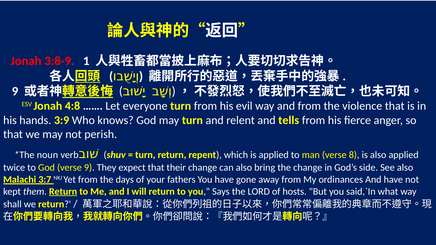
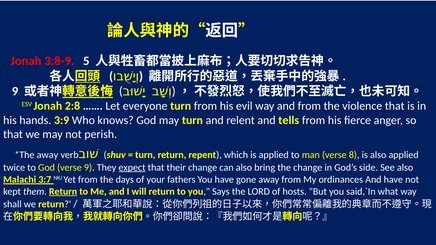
1: 1 -> 5 (86, 61)
4:8: 4:8 -> 2:8 (72, 106)
noun: noun -> away (47, 155)
expect underline: none -> present (132, 168)
